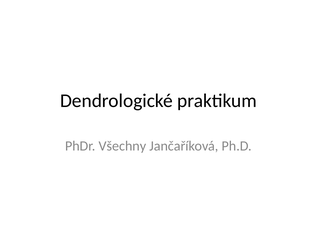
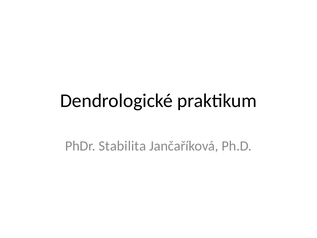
Všechny: Všechny -> Stabilita (122, 146)
